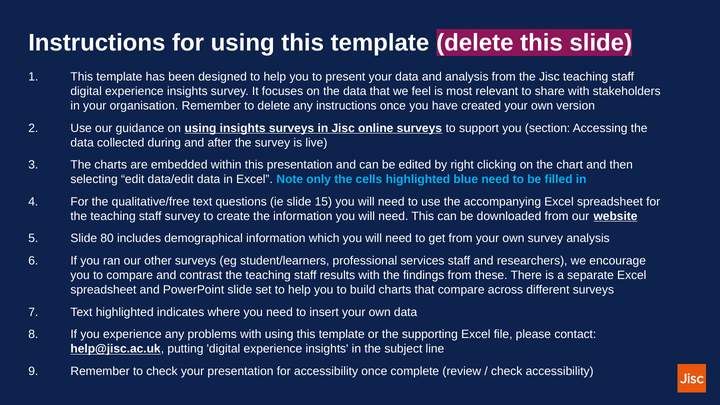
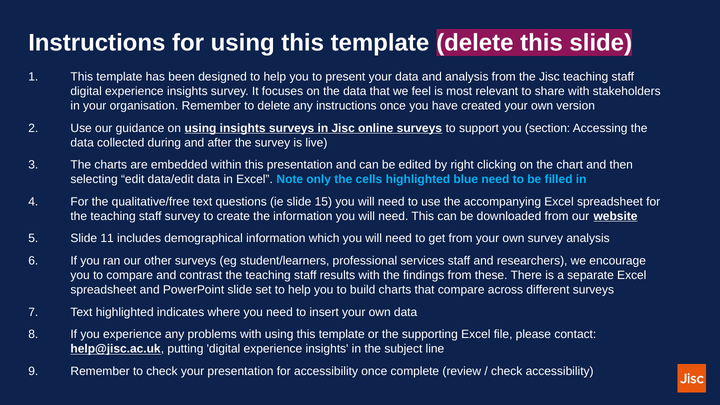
80: 80 -> 11 (107, 239)
